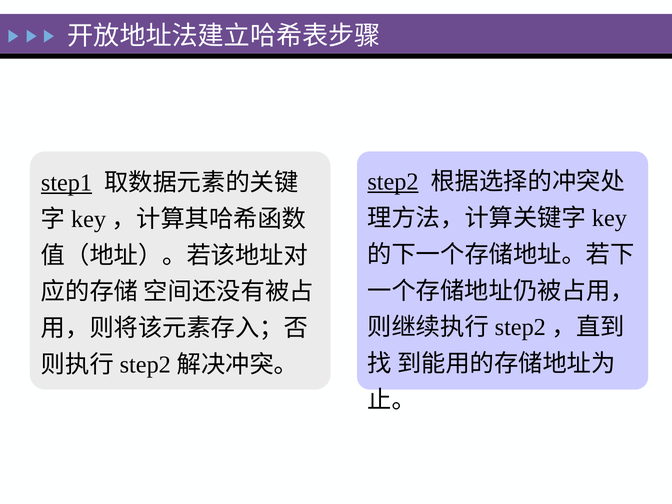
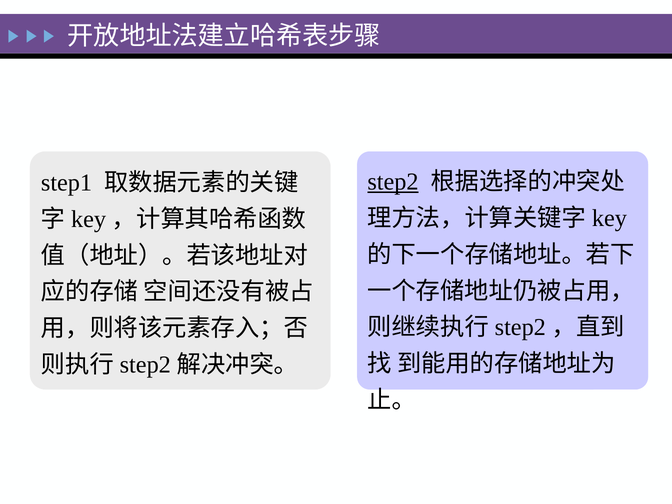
step1 underline: present -> none (67, 183)
